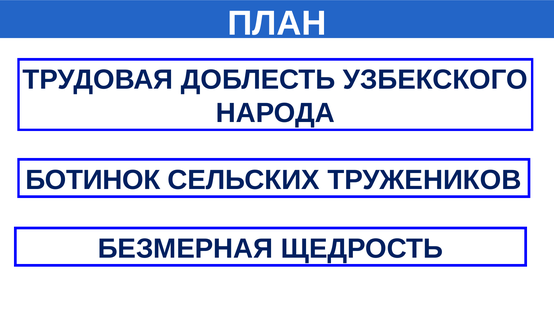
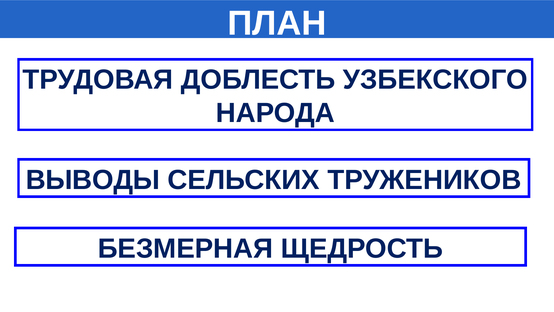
БОТИНОК: БОТИНОК -> ВЫВОДЫ (93, 180)
